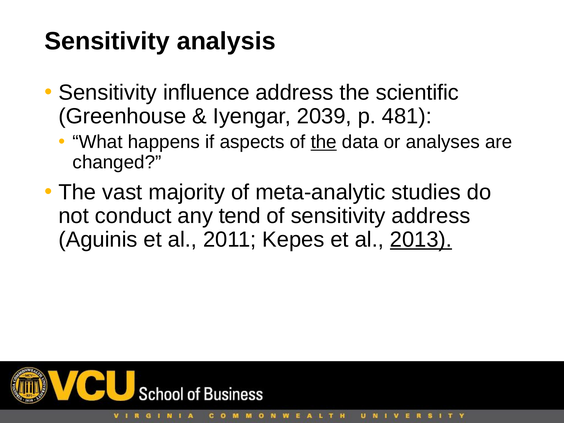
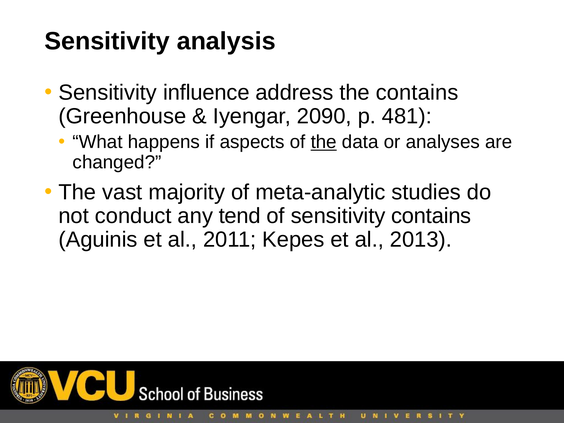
the scientific: scientific -> contains (417, 93)
2039: 2039 -> 2090 (324, 116)
sensitivity address: address -> contains (431, 216)
2013 underline: present -> none (421, 240)
